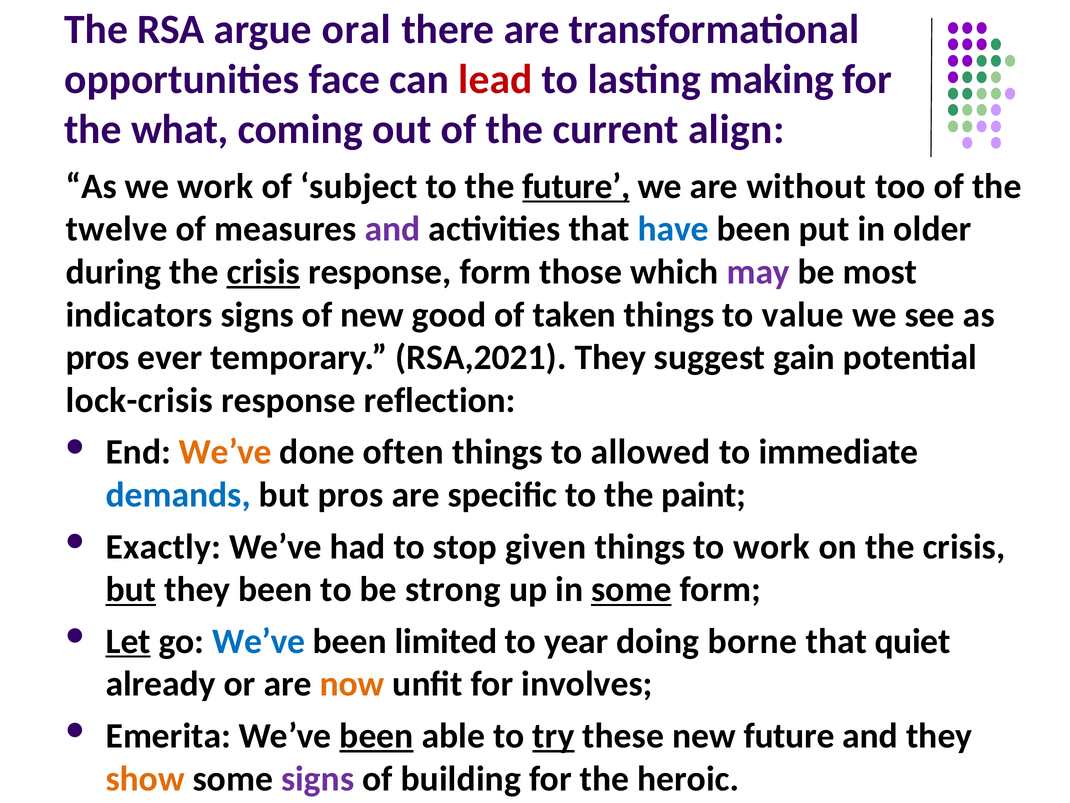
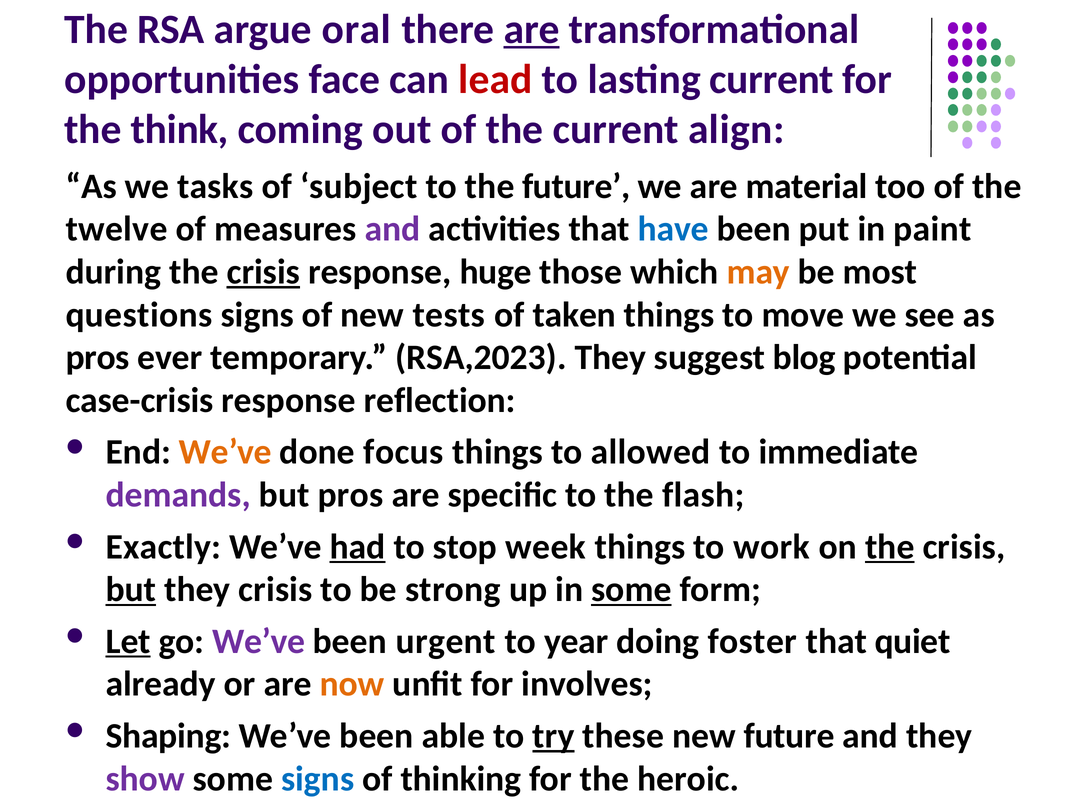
are underline: none -> present (532, 30)
lasting making: making -> current (772, 79)
what: what -> think (180, 129)
we work: work -> tasks (215, 186)
future underline: present -> none (576, 186)
without: without -> material (807, 186)
older: older -> paint (932, 229)
response form: form -> huge (496, 272)
may colour: purple -> orange (758, 272)
indicators: indicators -> questions (139, 315)
good: good -> tests (449, 315)
value: value -> move (803, 315)
RSA,2021: RSA,2021 -> RSA,2023 (481, 357)
gain: gain -> blog (804, 357)
lock-crisis: lock-crisis -> case-crisis (140, 400)
often: often -> focus (403, 452)
demands colour: blue -> purple (178, 495)
paint: paint -> flash (703, 495)
had underline: none -> present (358, 546)
given: given -> week (546, 546)
the underline: none -> present (890, 546)
they been: been -> crisis (275, 589)
We’ve colour: blue -> purple (259, 641)
limited: limited -> urgent (446, 641)
borne: borne -> foster (752, 641)
Emerita: Emerita -> Shaping (168, 735)
been underline: present -> none (376, 735)
show colour: orange -> purple (145, 778)
signs colour: purple -> blue (318, 778)
building: building -> thinking (461, 778)
